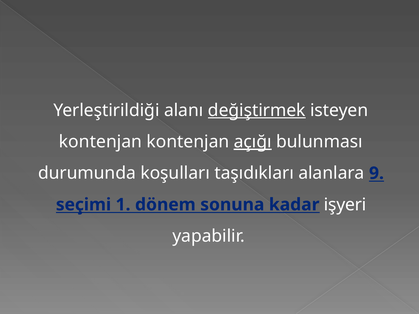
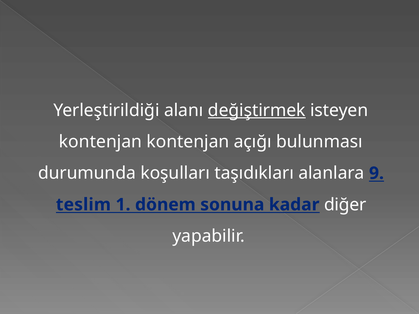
açığı underline: present -> none (253, 142)
seçimi: seçimi -> teslim (83, 205)
işyeri: işyeri -> diğer (345, 205)
